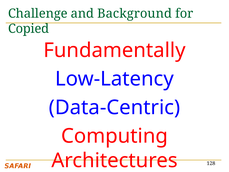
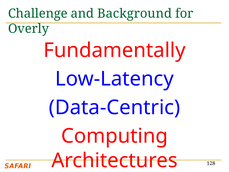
Copied: Copied -> Overly (28, 29)
